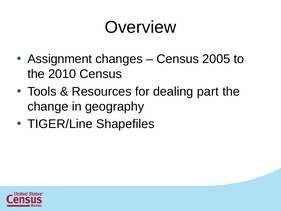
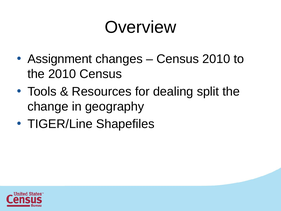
Census 2005: 2005 -> 2010 (216, 59)
part: part -> split (208, 91)
